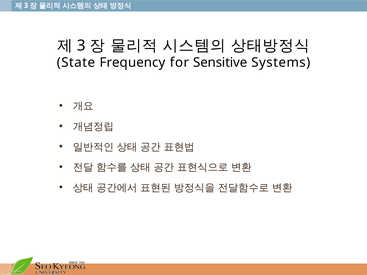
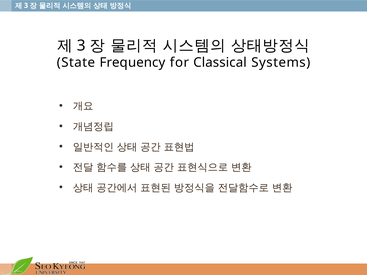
Sensitive: Sensitive -> Classical (220, 63)
